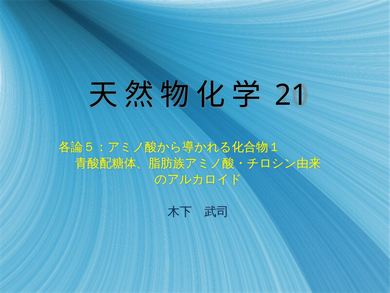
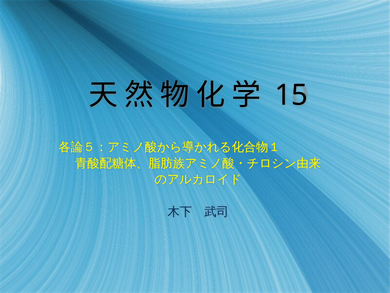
21: 21 -> 15 (291, 95)
